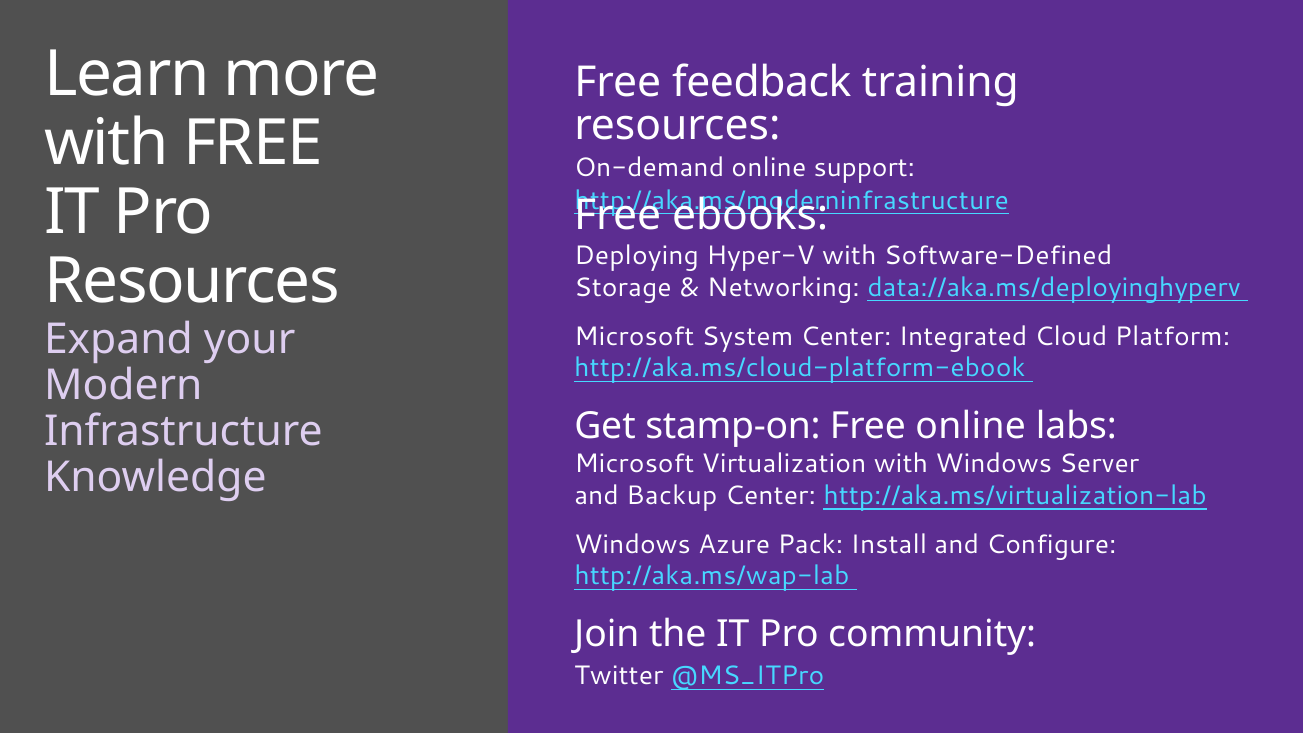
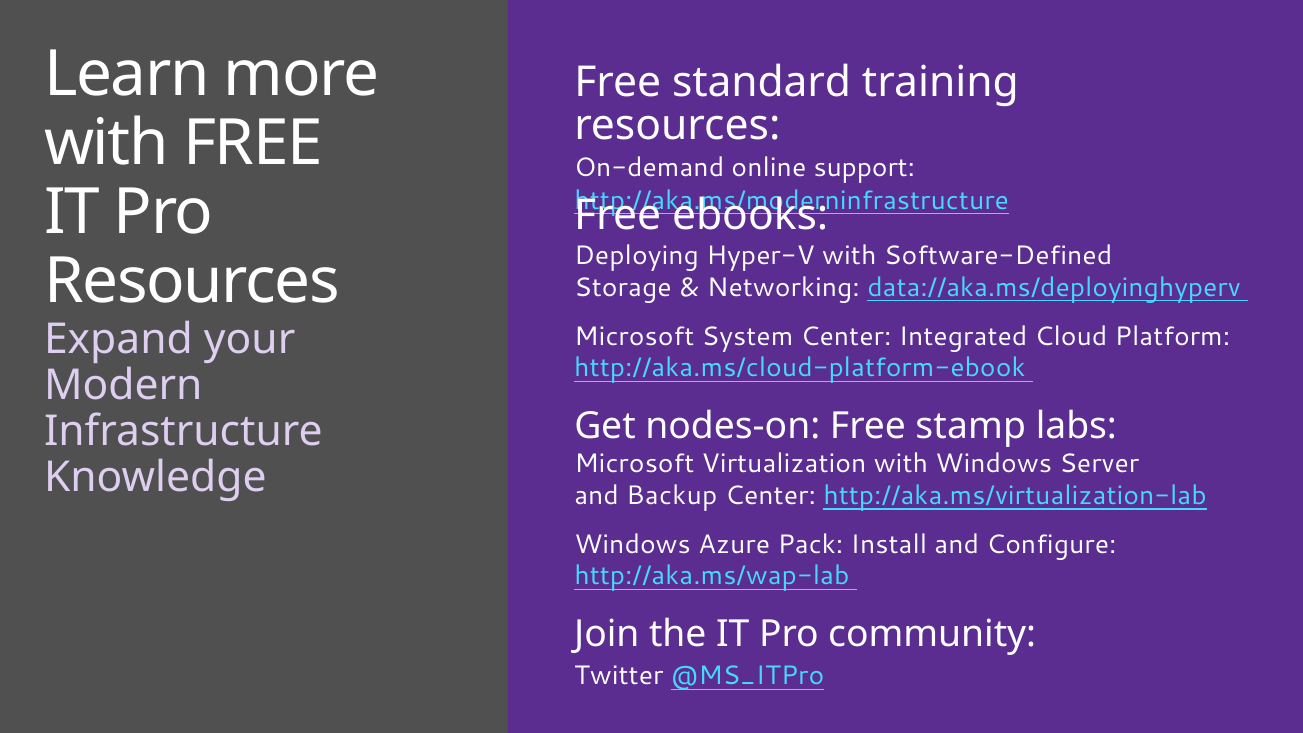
feedback: feedback -> standard (762, 82)
stamp-on: stamp-on -> nodes-on (733, 426)
Free online: online -> stamp (971, 426)
